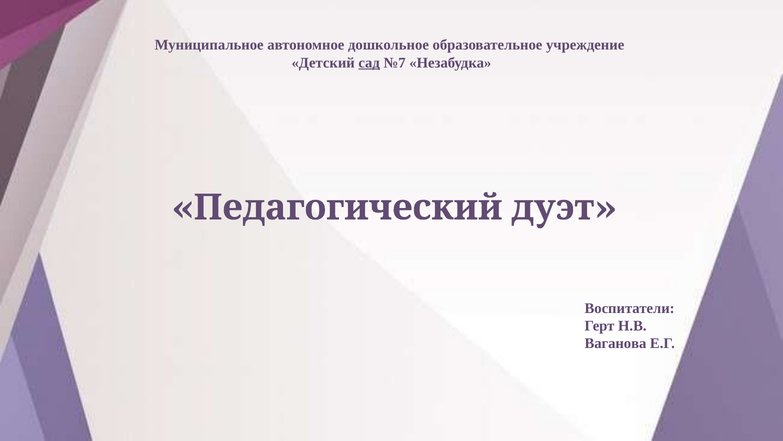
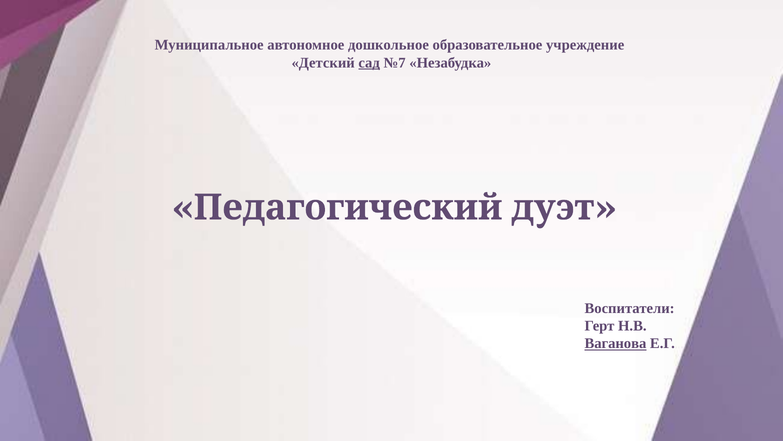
Ваганова underline: none -> present (615, 343)
